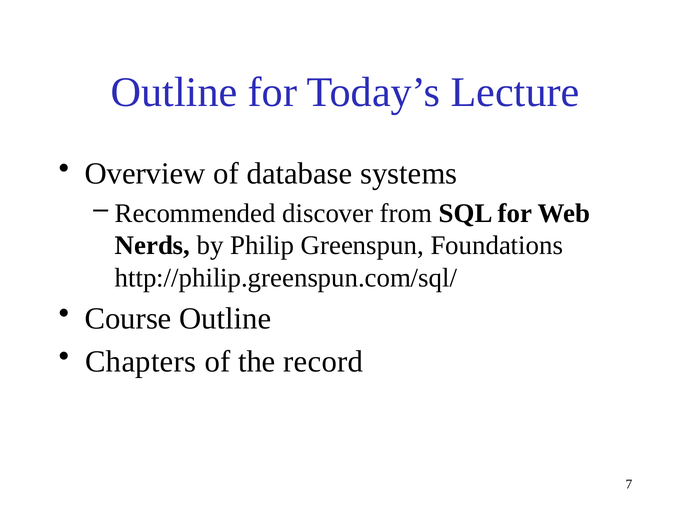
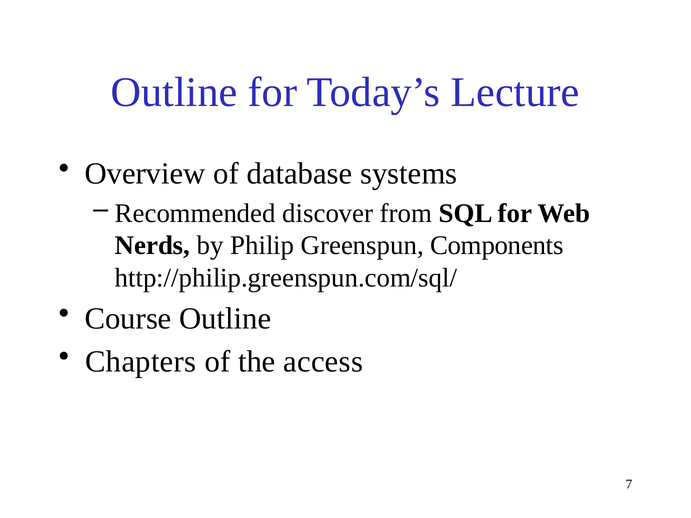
Foundations: Foundations -> Components (497, 246)
record: record -> access (323, 362)
